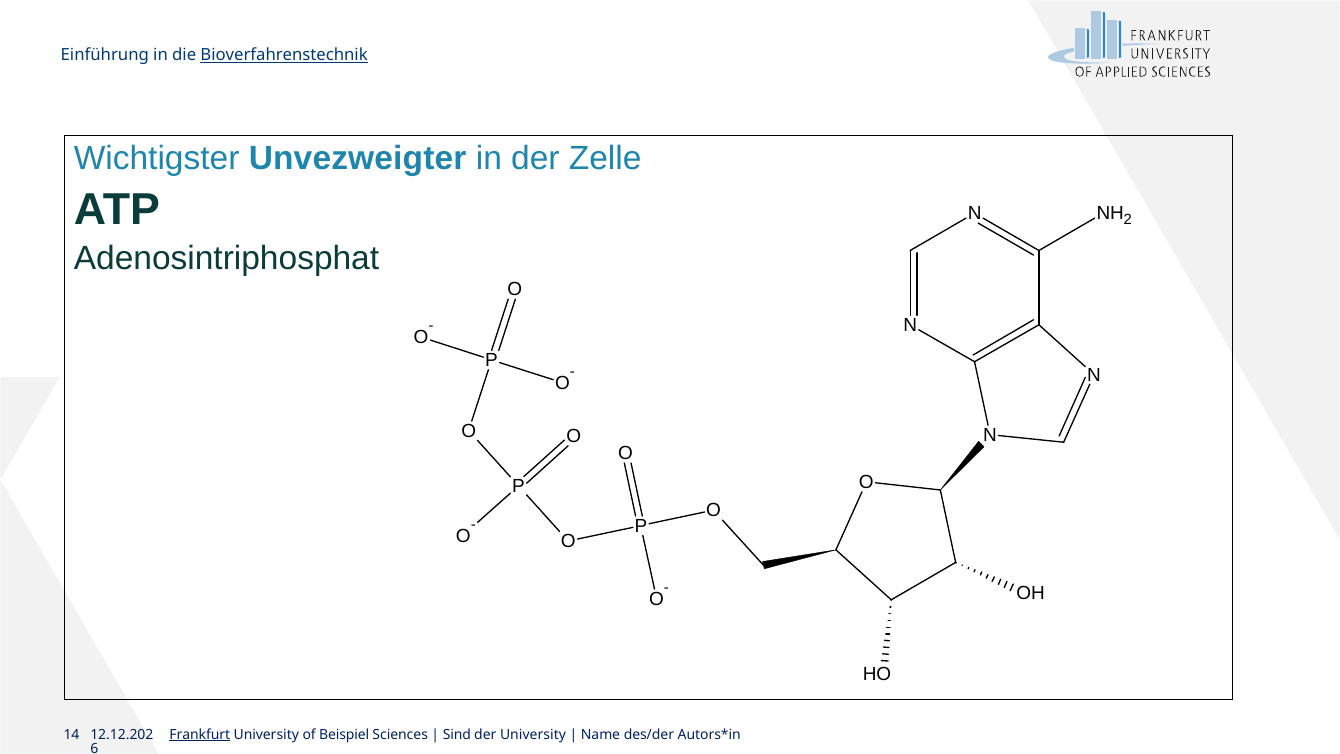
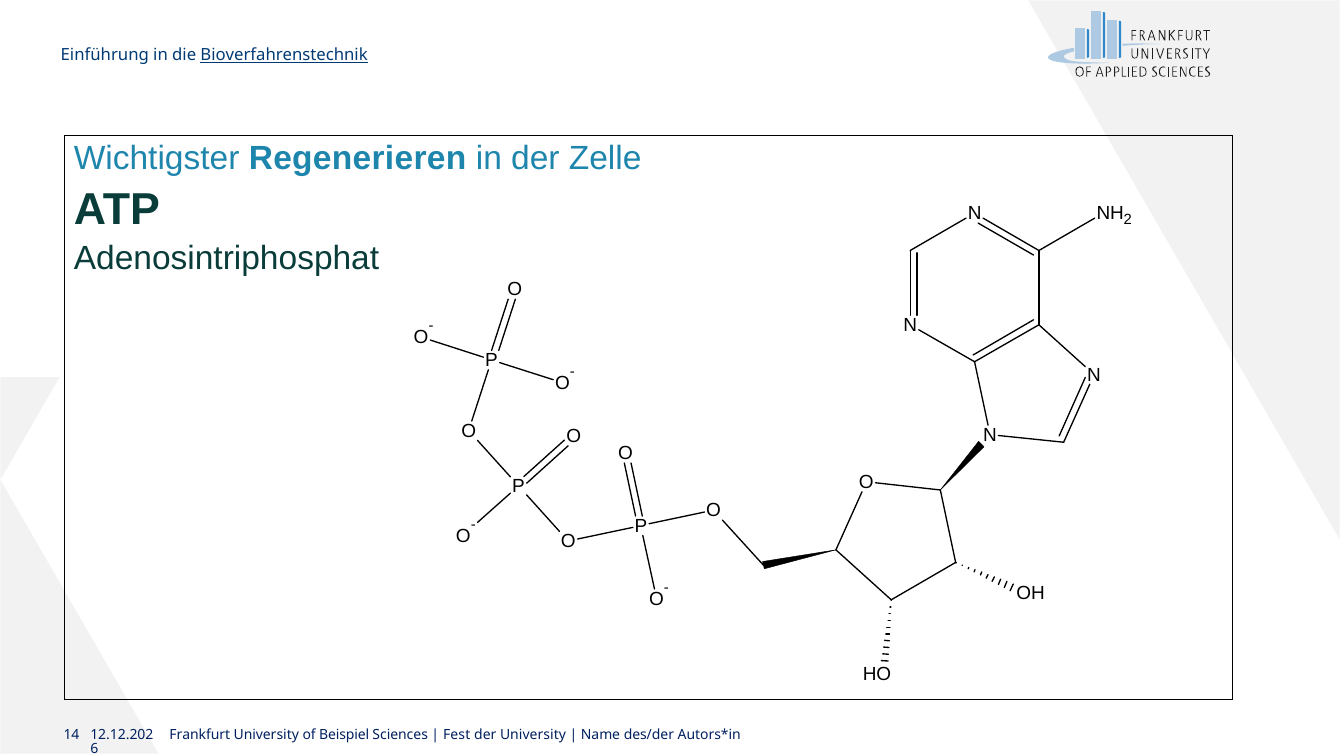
Unvezweigter: Unvezweigter -> Regenerieren (358, 159)
Frankfurt underline: present -> none (200, 734)
Sind: Sind -> Fest (457, 734)
